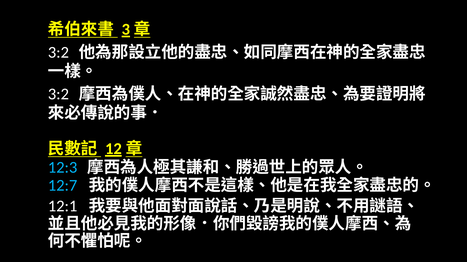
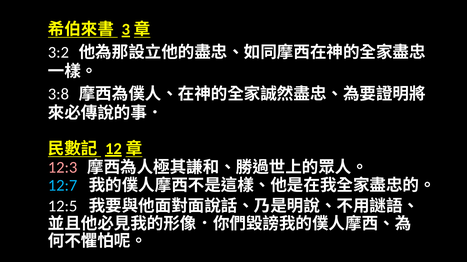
3:2: 3:2 -> 3:8 (58, 94)
12:3 colour: light blue -> pink (63, 168)
12:1: 12:1 -> 12:5 (63, 207)
